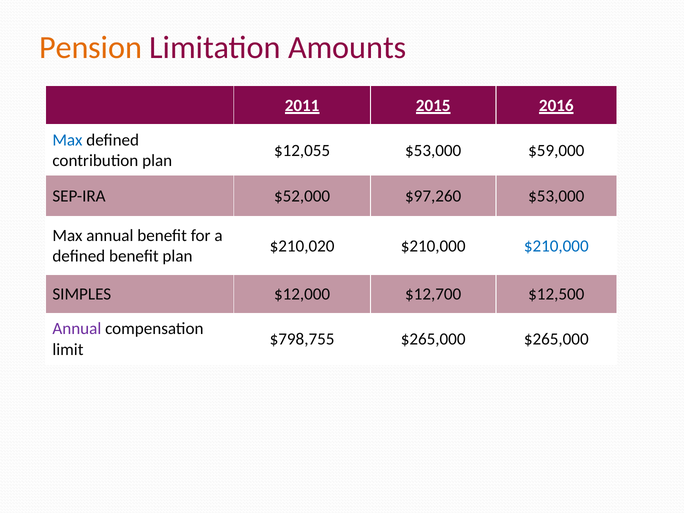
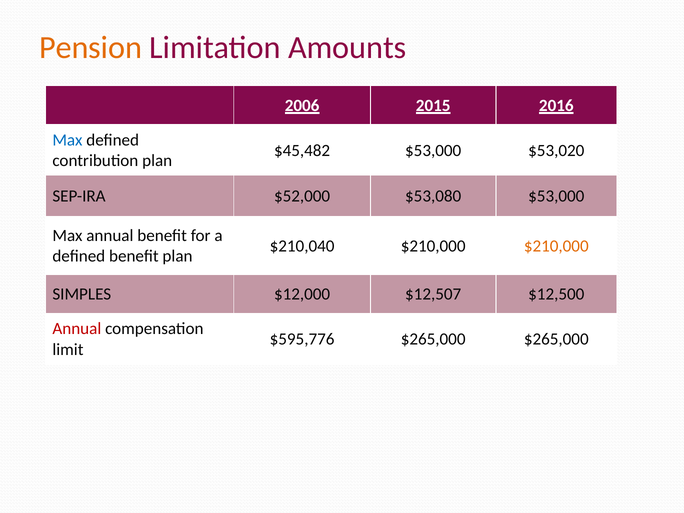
2011: 2011 -> 2006 (302, 106)
$12,055: $12,055 -> $45,482 (302, 150)
$59,000: $59,000 -> $53,020 (556, 150)
$97,260: $97,260 -> $53,080 (433, 196)
$210,020: $210,020 -> $210,040 (302, 246)
$210,000 colour: blue -> orange (556, 246)
$12,700: $12,700 -> $12,507 (433, 294)
Annual colour: purple -> red (77, 329)
$798,755: $798,755 -> $595,776 (302, 339)
